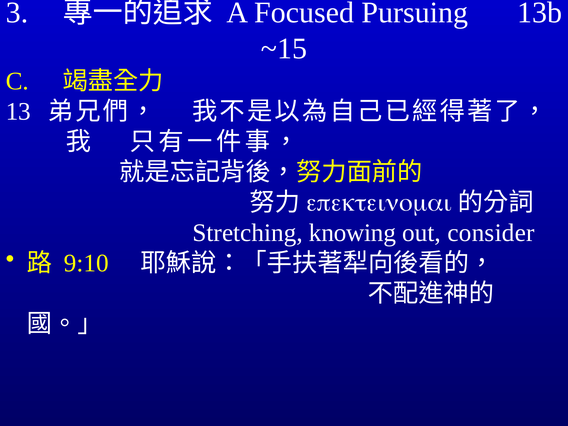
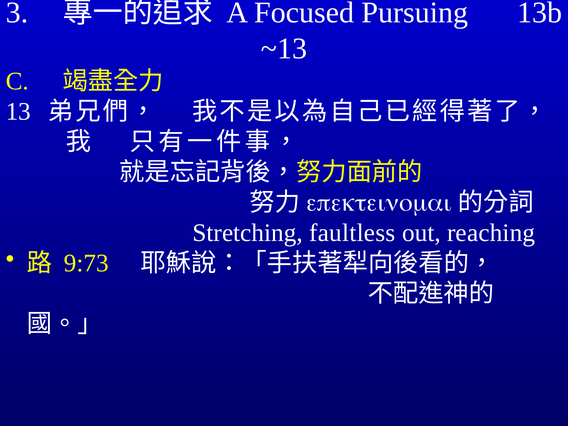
~15: ~15 -> ~13 (284, 48)
knowing: knowing -> faultless (352, 233)
consider: consider -> reaching (491, 233)
9:10: 9:10 -> 9:73 (86, 263)
